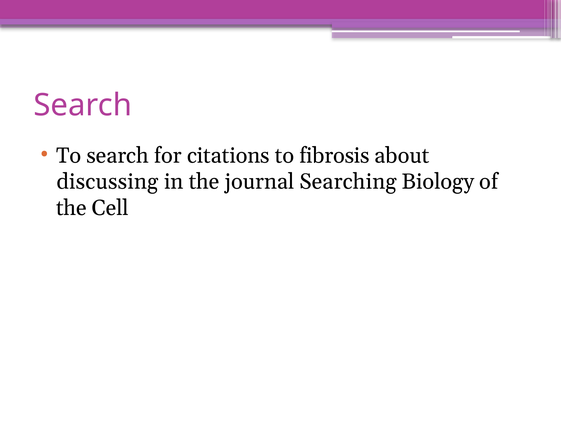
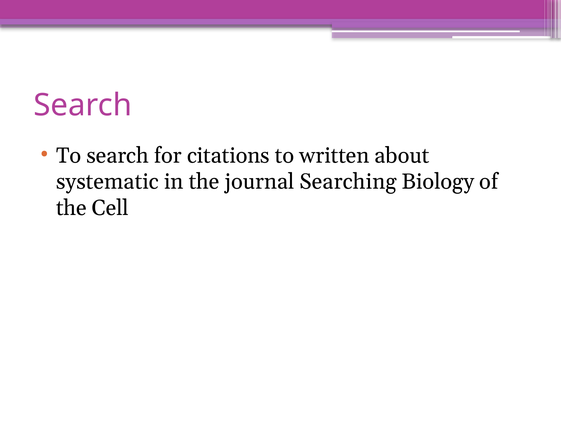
fibrosis: fibrosis -> written (334, 155)
discussing: discussing -> systematic (107, 182)
